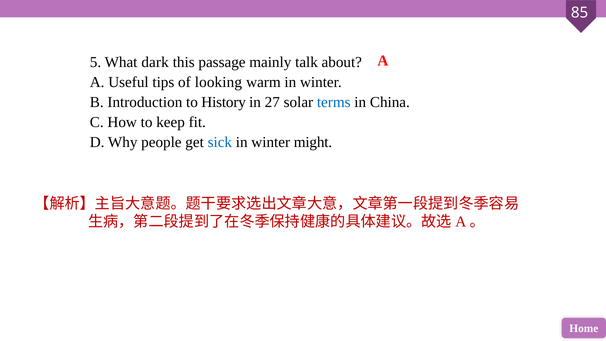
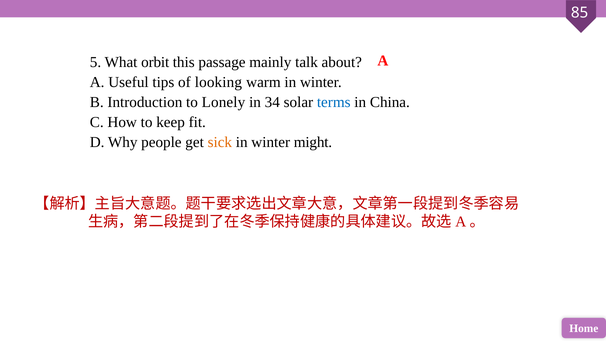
dark: dark -> orbit (155, 62)
History: History -> Lonely (223, 102)
27: 27 -> 34 (272, 102)
sick colour: blue -> orange (220, 142)
